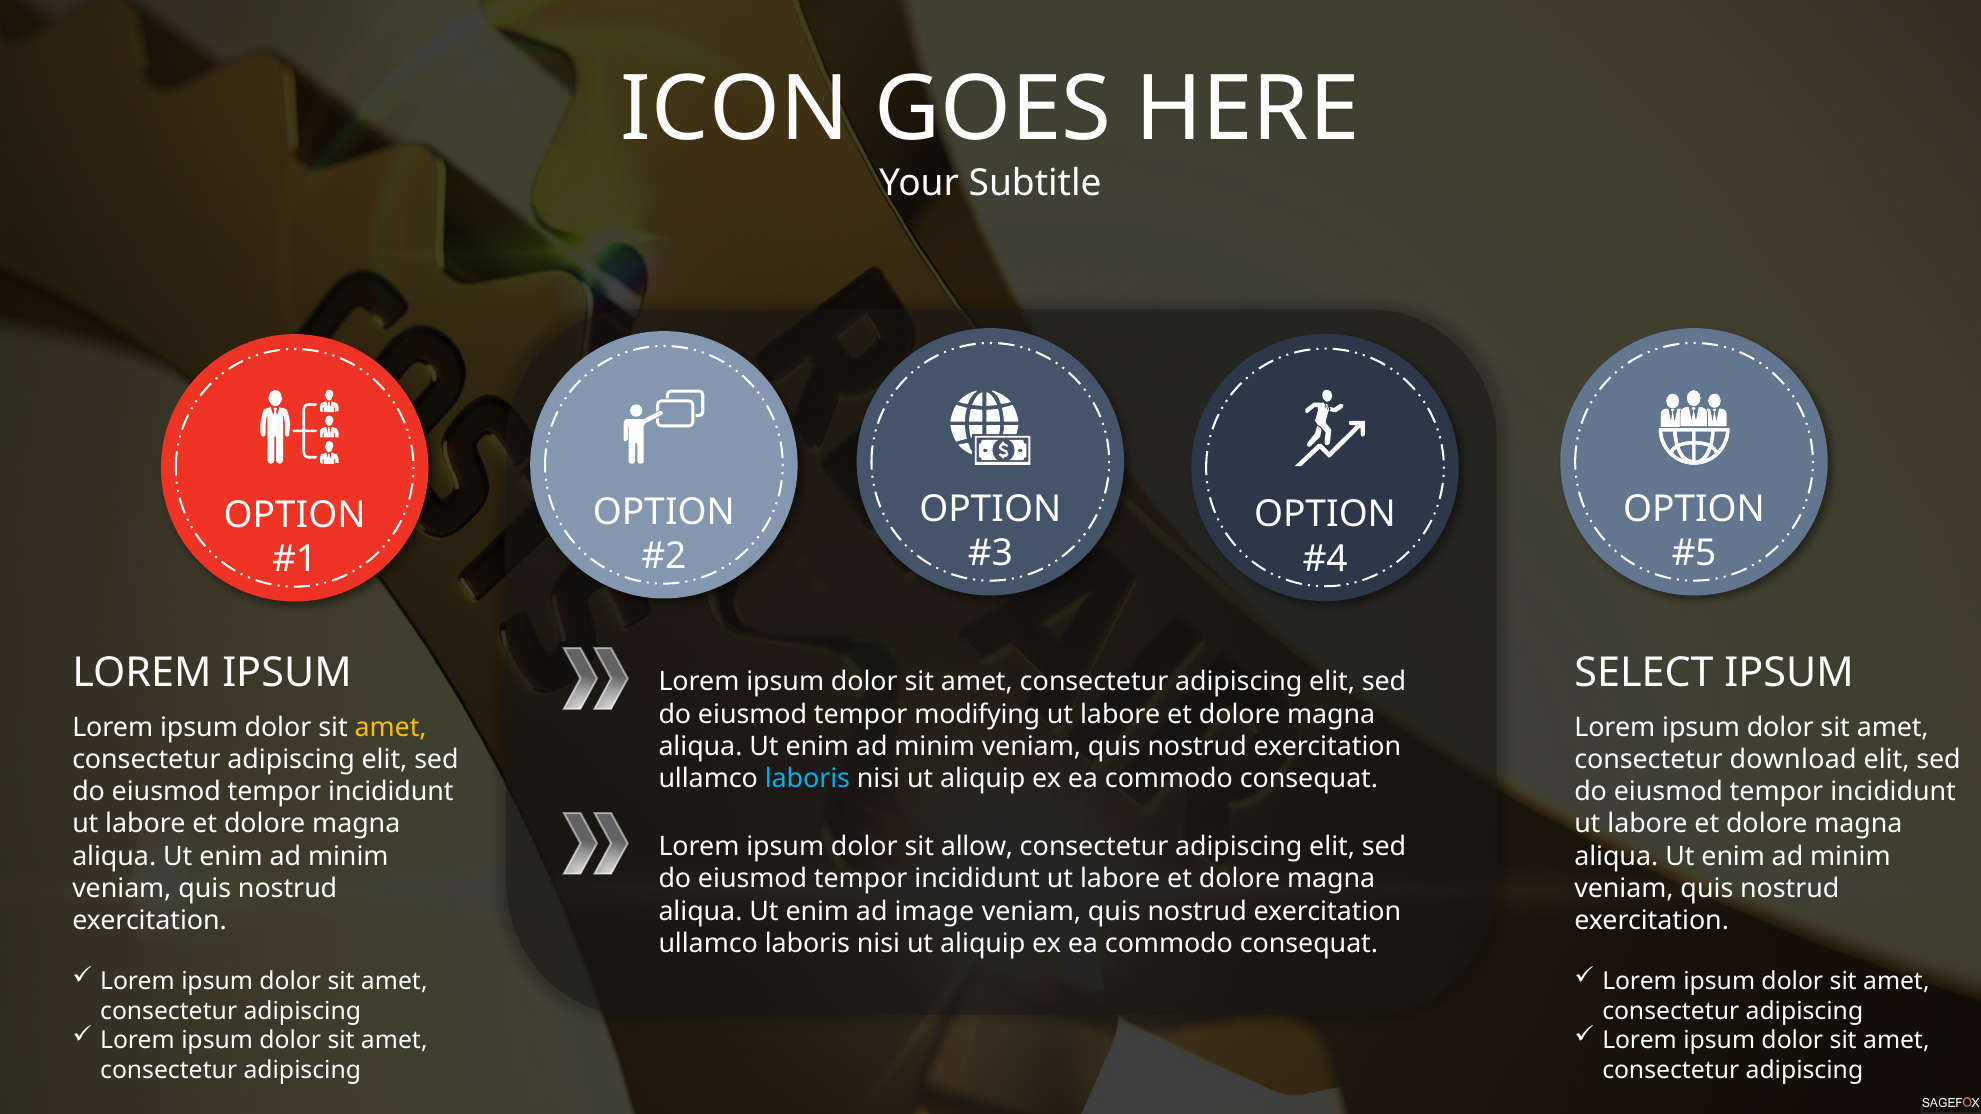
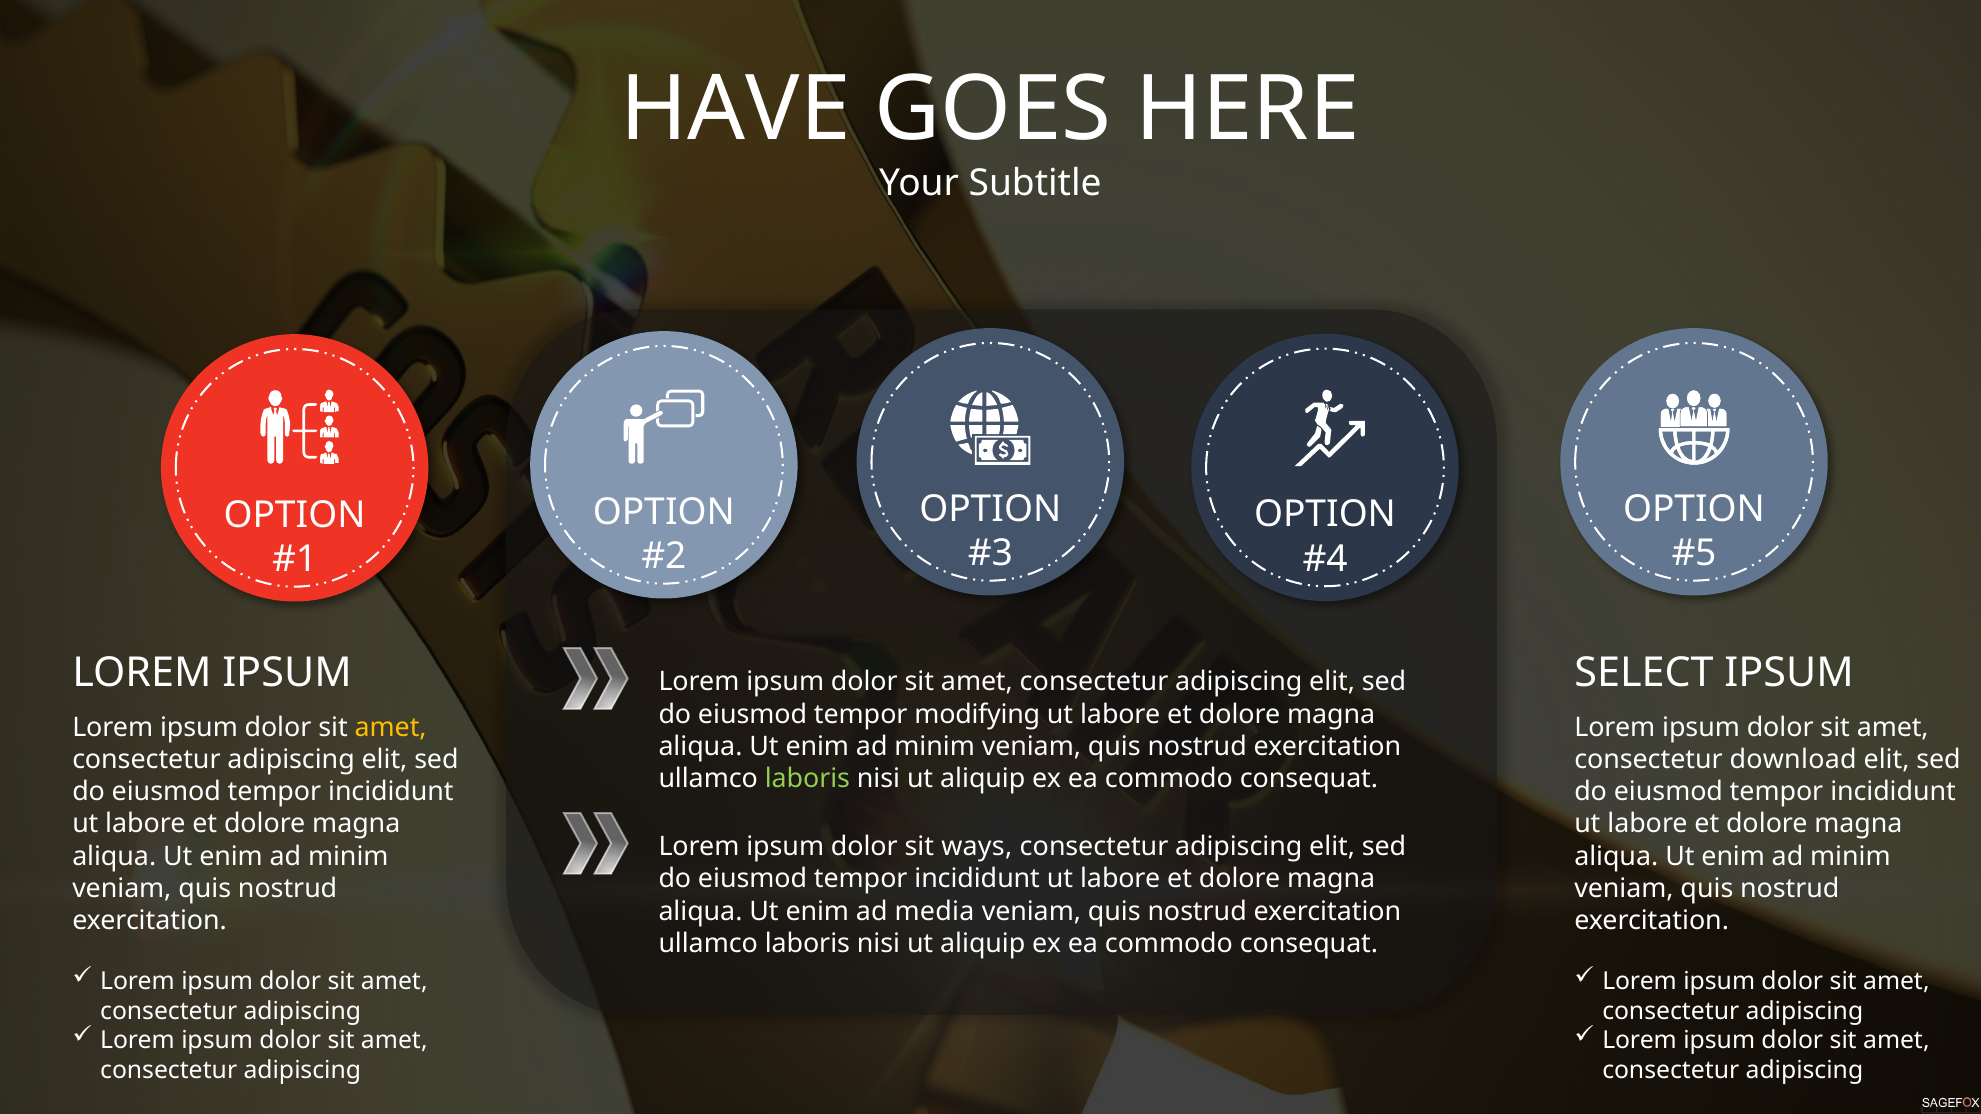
ICON: ICON -> HAVE (736, 110)
laboris colour: light blue -> light green (807, 779)
allow: allow -> ways (977, 847)
image: image -> media (934, 912)
